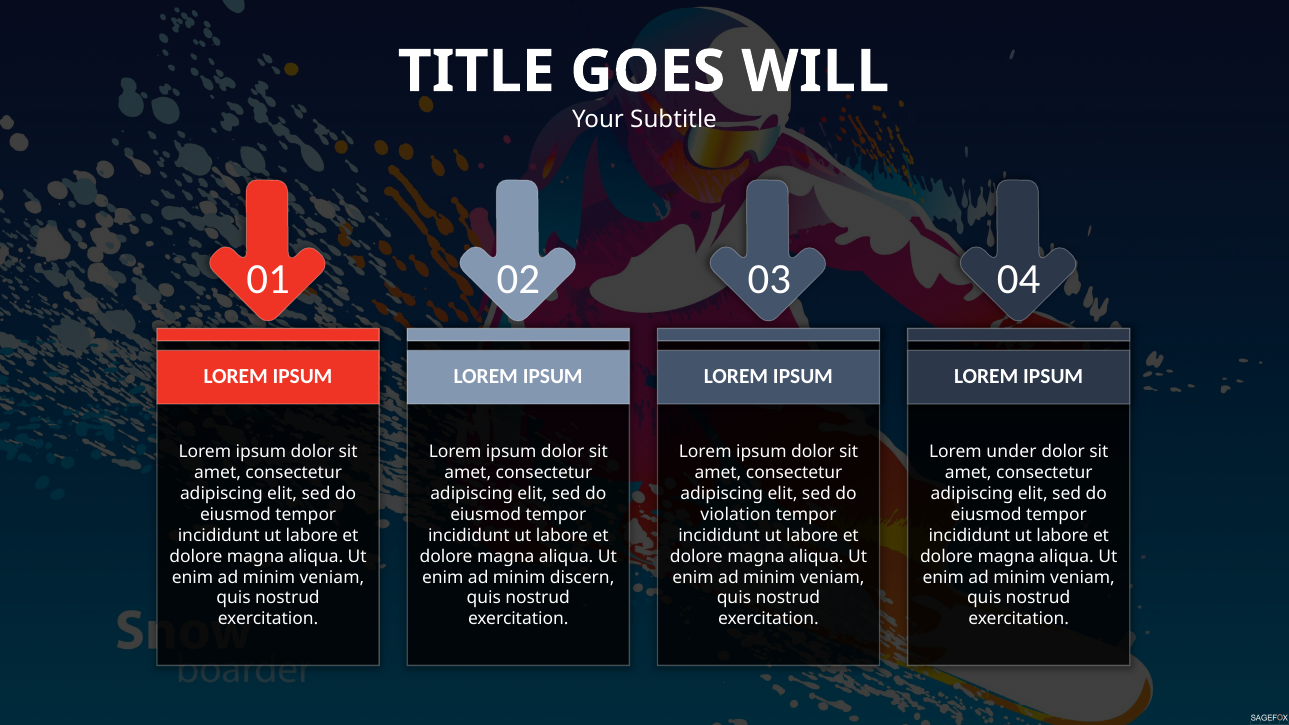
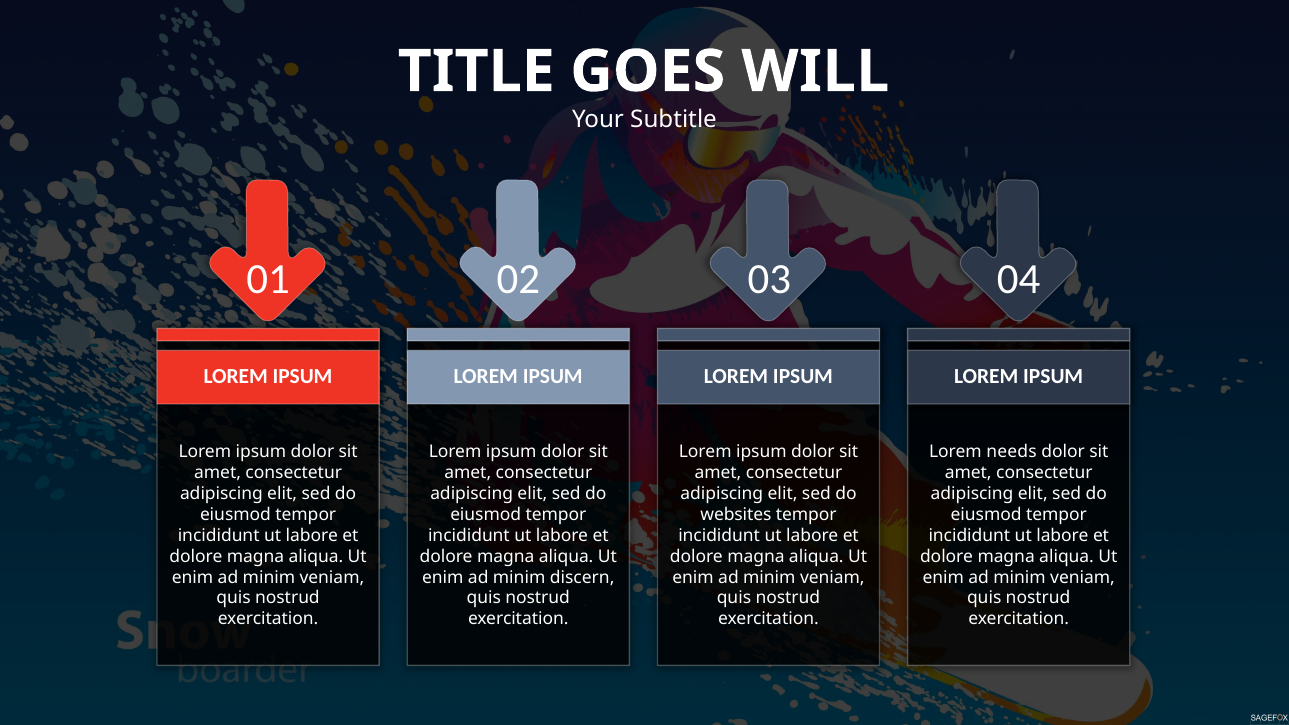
under: under -> needs (1012, 451)
violation: violation -> websites (736, 514)
